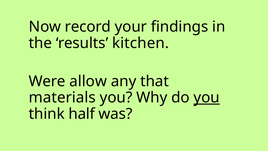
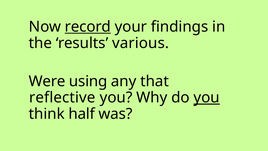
record underline: none -> present (88, 27)
kitchen: kitchen -> various (141, 43)
allow: allow -> using (88, 81)
materials: materials -> reflective (62, 97)
